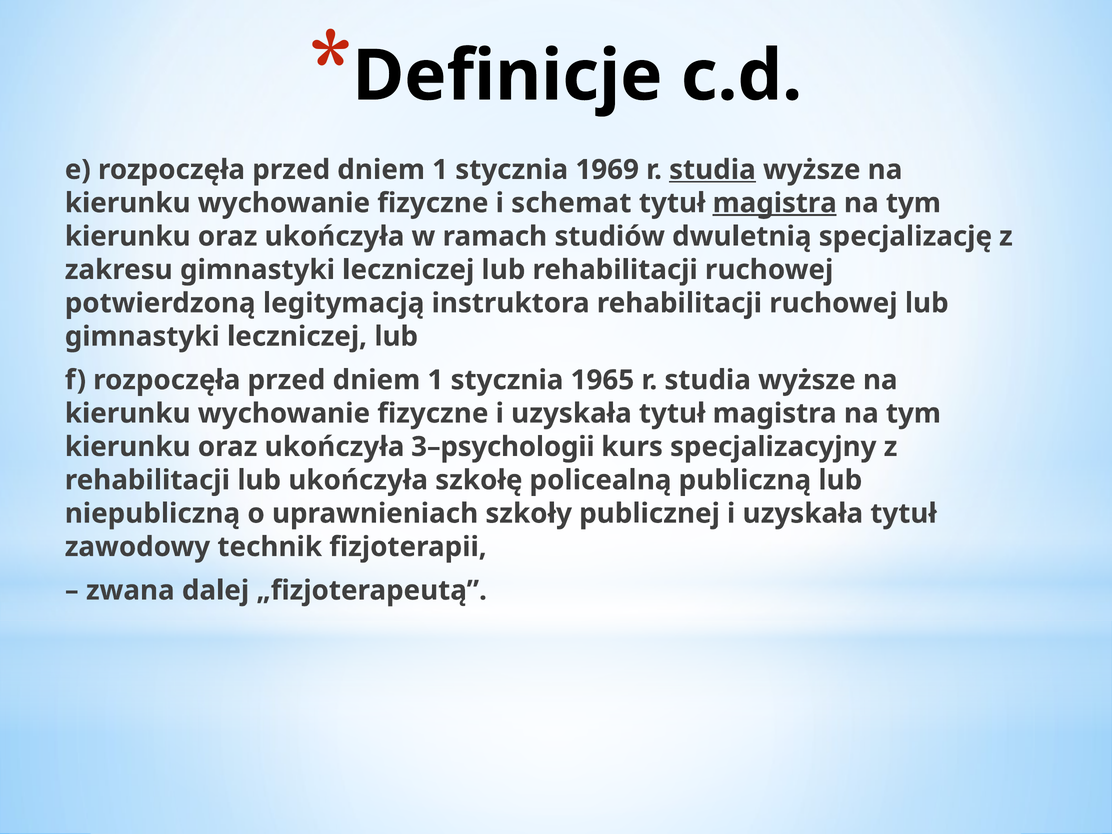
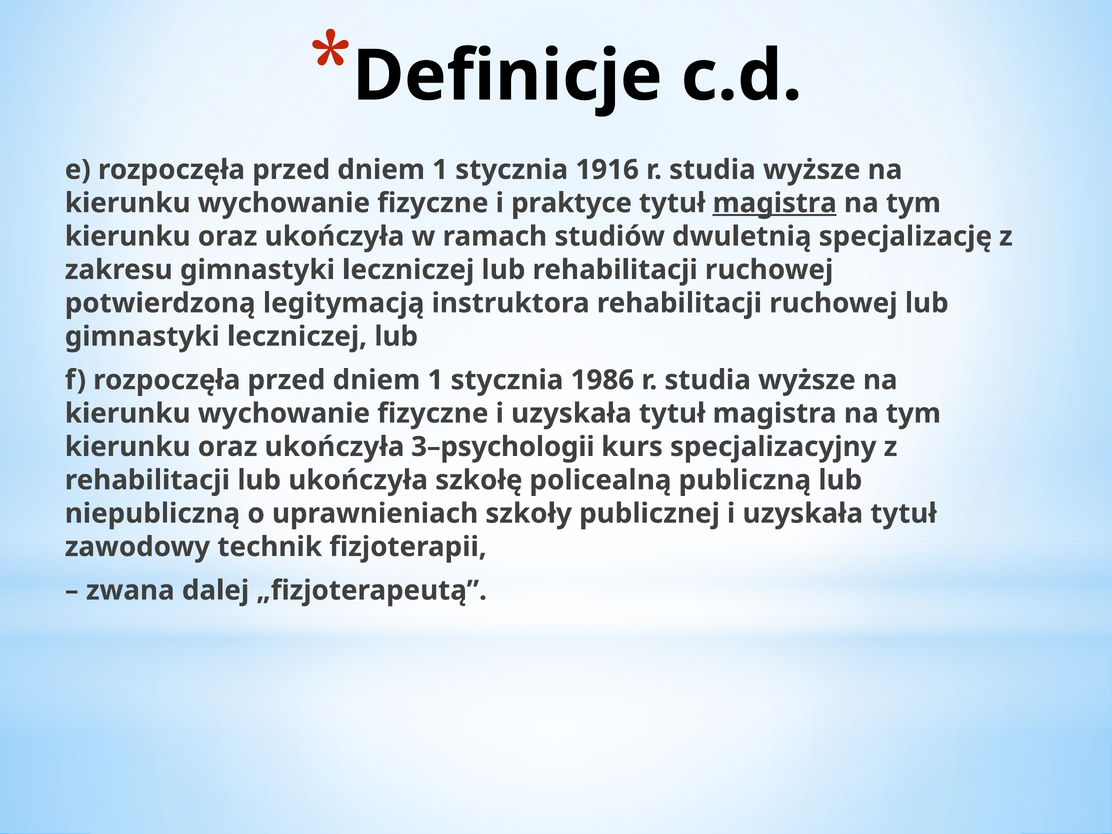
1969: 1969 -> 1916 (607, 170)
studia underline: present -> none (712, 170)
schemat: schemat -> praktyce (572, 203)
1965: 1965 -> 1986 (602, 380)
